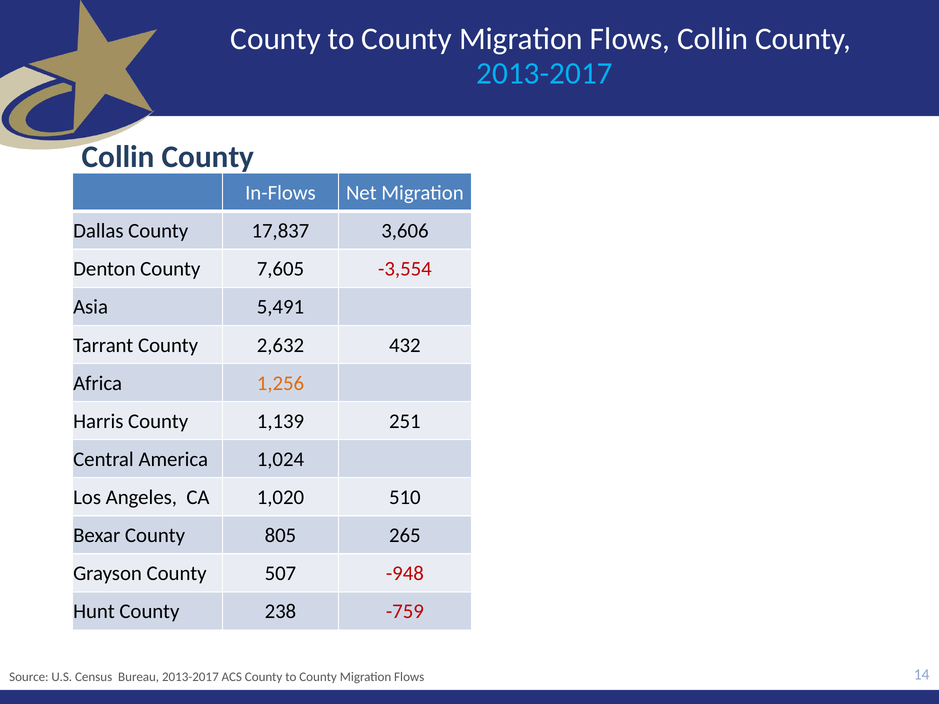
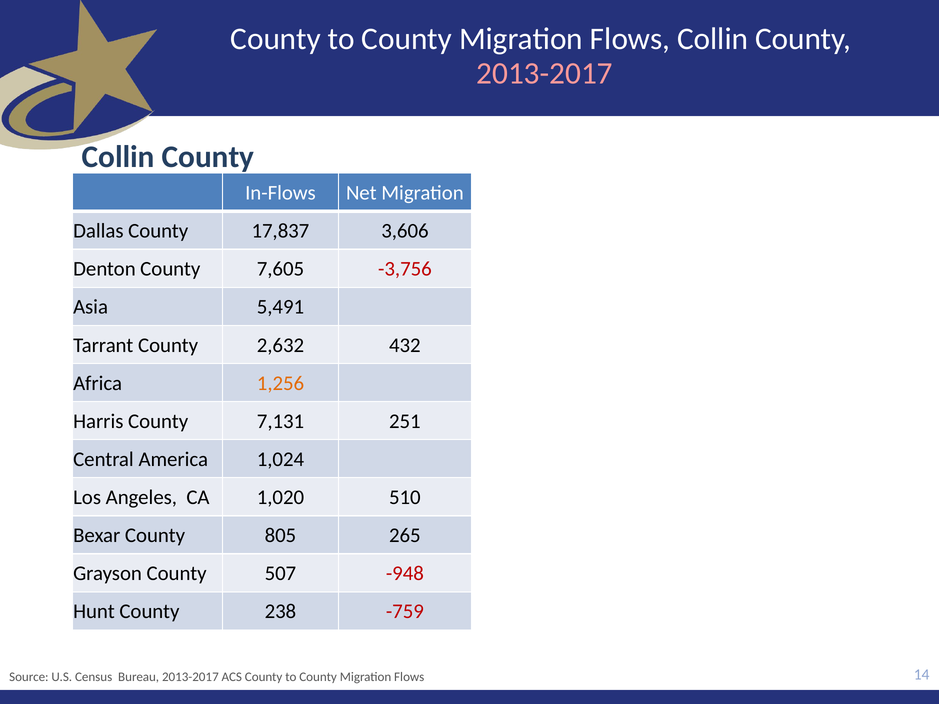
2013-2017 colour: light blue -> pink (545, 73)
-3,554: -3,554 -> -3,756 (405, 269)
1,139: 1,139 -> 7,131 (281, 421)
